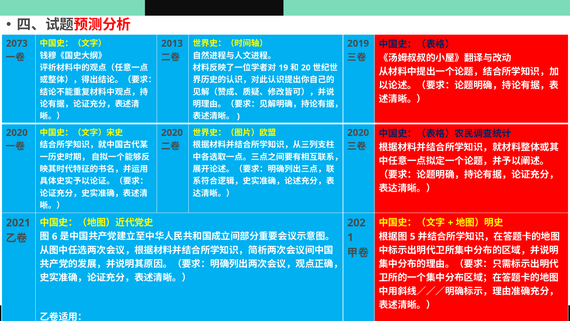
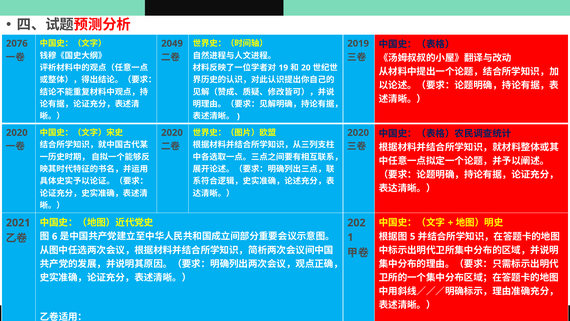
2073: 2073 -> 2076 (17, 43)
2013: 2013 -> 2049 (172, 43)
